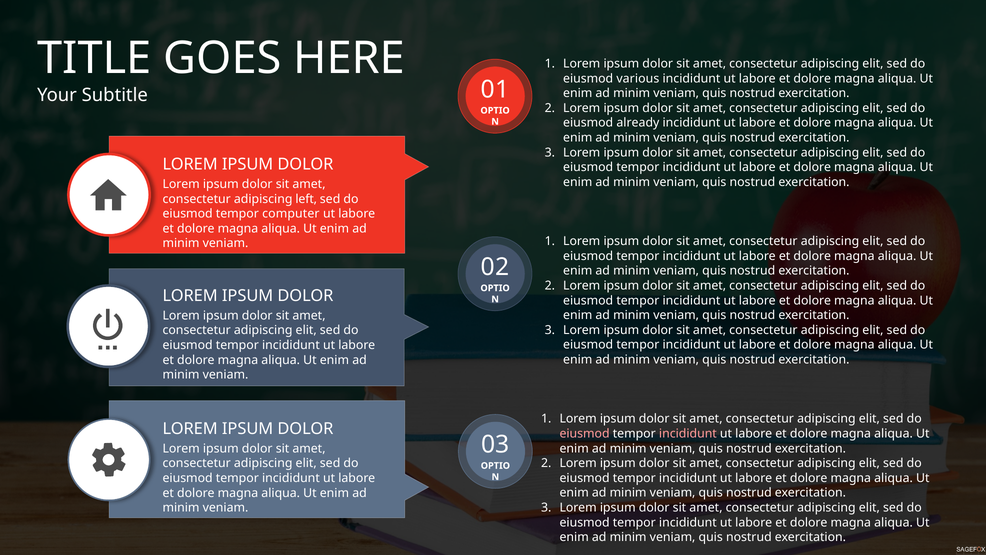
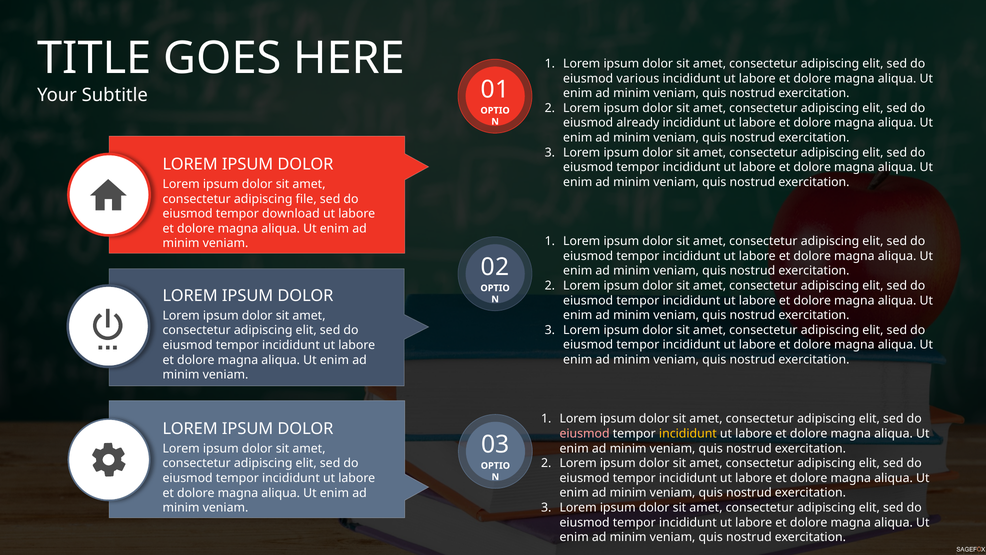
left: left -> file (306, 199)
computer: computer -> download (291, 214)
incididunt colour: pink -> yellow (688, 433)
